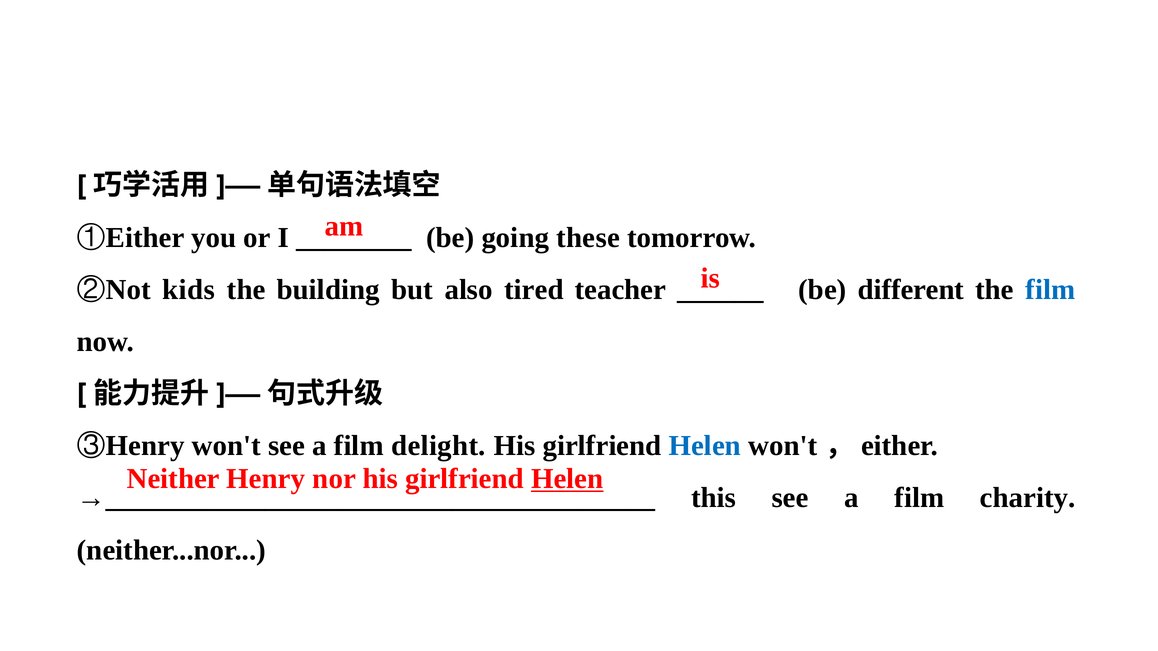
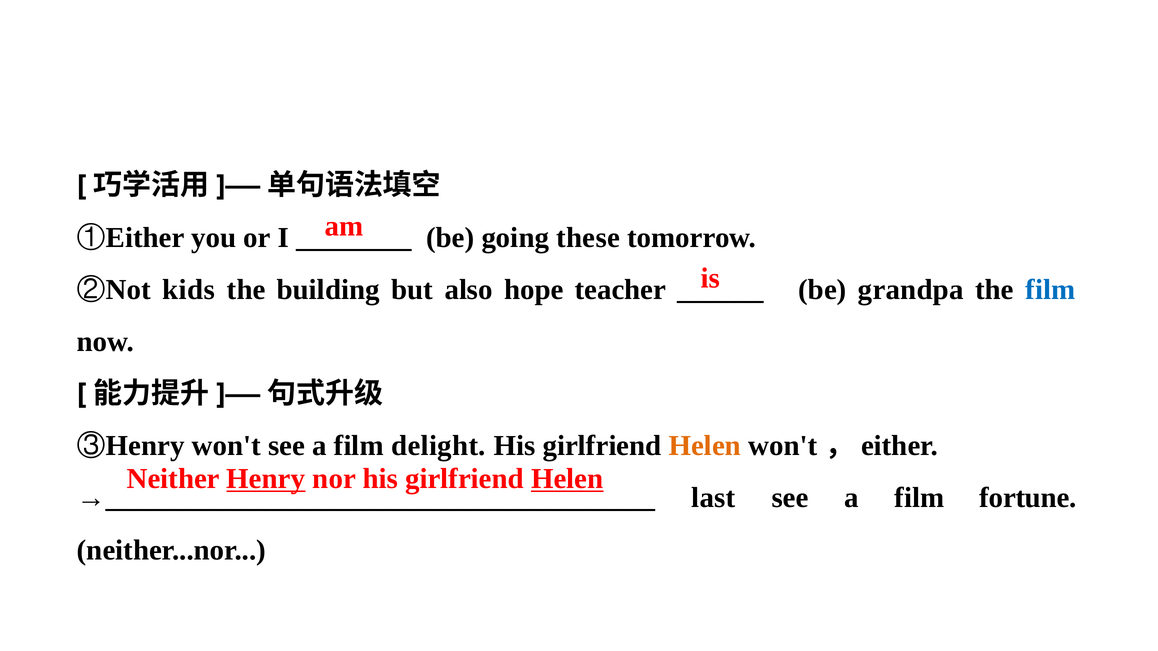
tired: tired -> hope (534, 290)
different: different -> grandpa (911, 290)
Helen colour: blue -> orange (705, 446)
Henry underline: none -> present (266, 479)
this: this -> last (713, 498)
charity: charity -> fortune (1028, 498)
